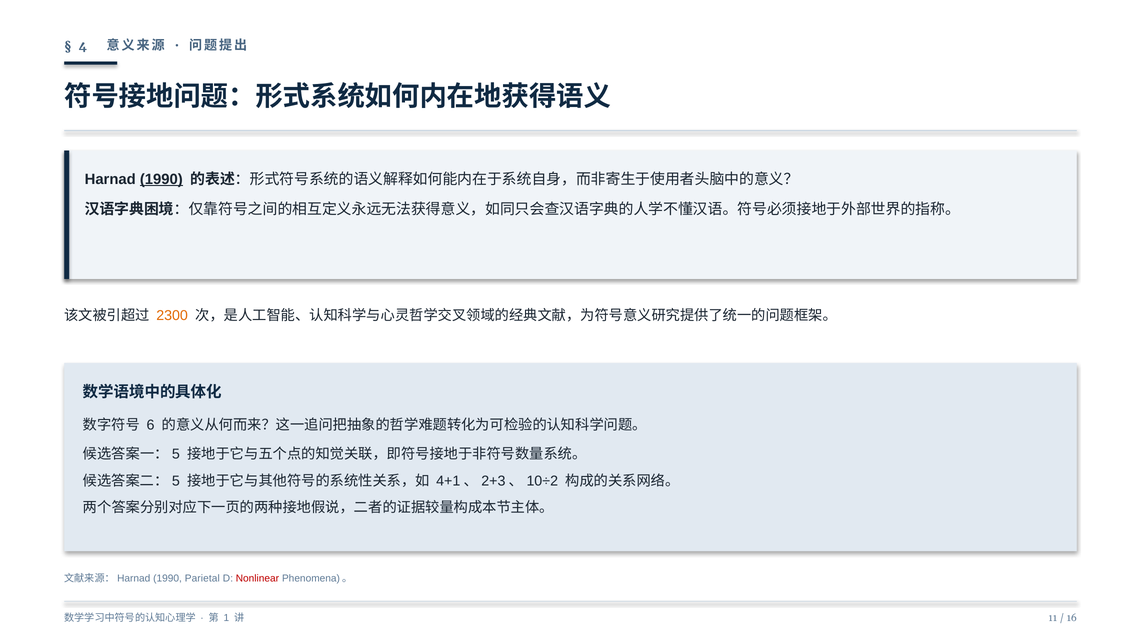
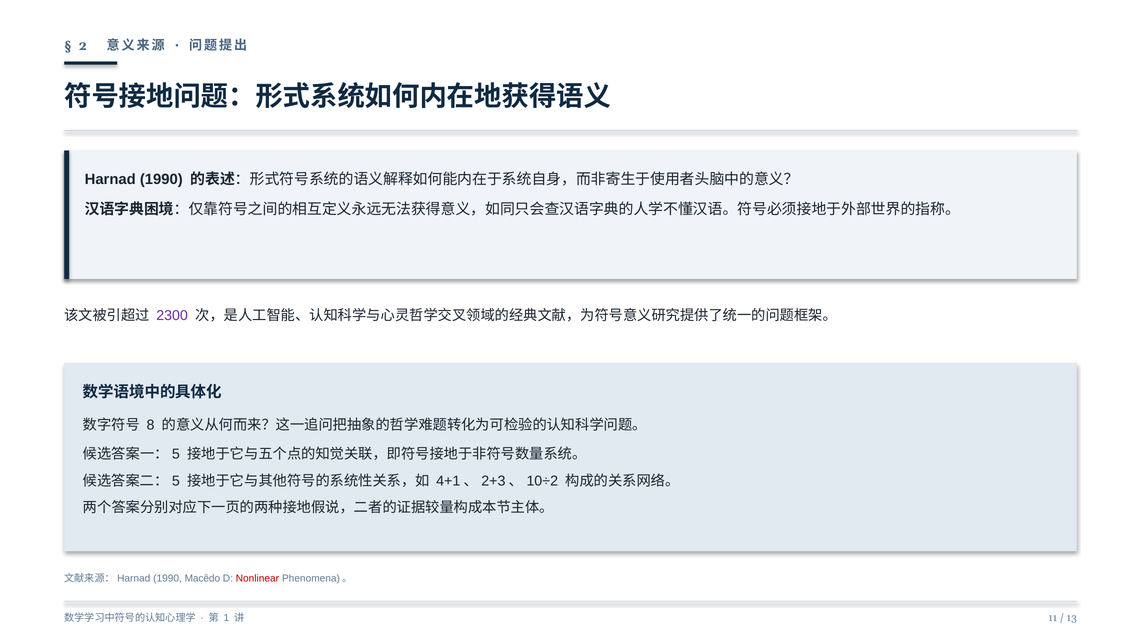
4: 4 -> 2 (83, 46)
1990 underline: present -> none (161, 179)
2300 colour: orange -> purple (172, 316)
6: 6 -> 8 (151, 425)
Parietal: Parietal -> Macêdo (202, 579)
16: 16 -> 13 (1072, 618)
